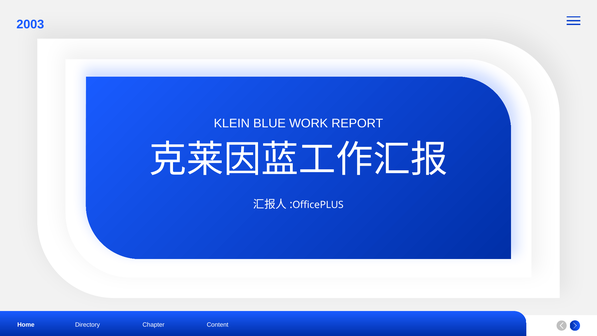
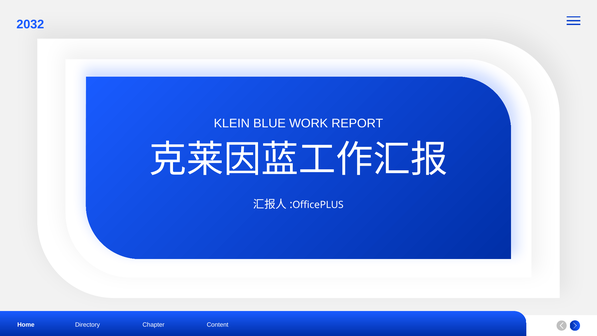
2003: 2003 -> 2032 (30, 24)
